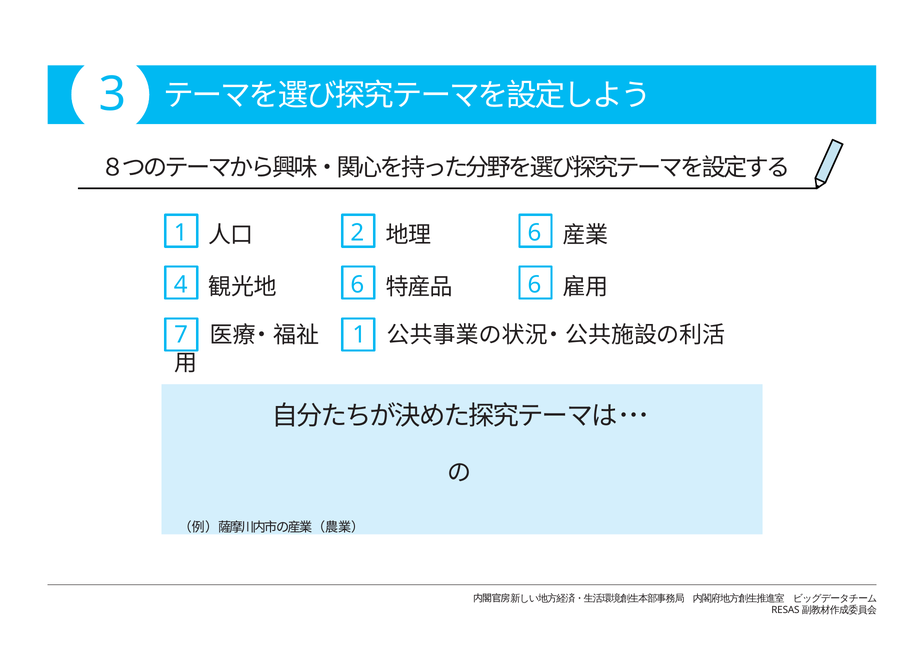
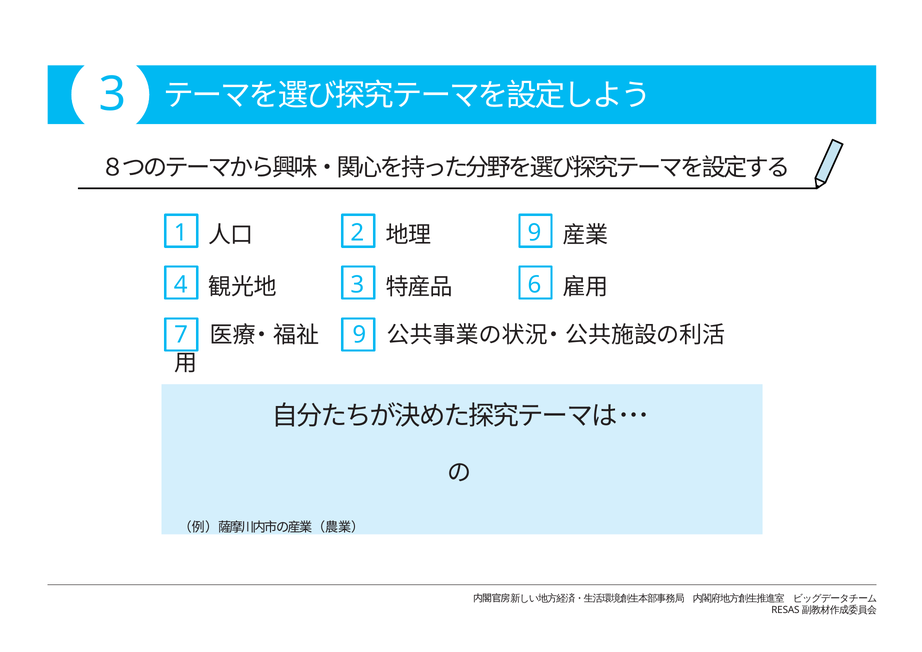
6: 6 -> 9 (534, 233)
6: 6 -> 3 (357, 285)
1: 1 -> 9 (359, 335)
